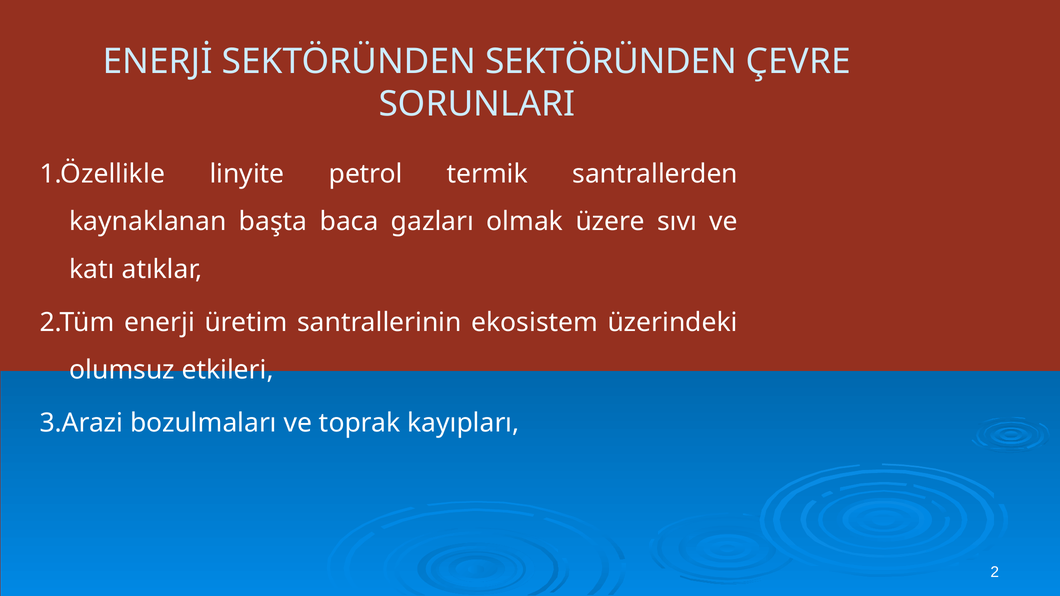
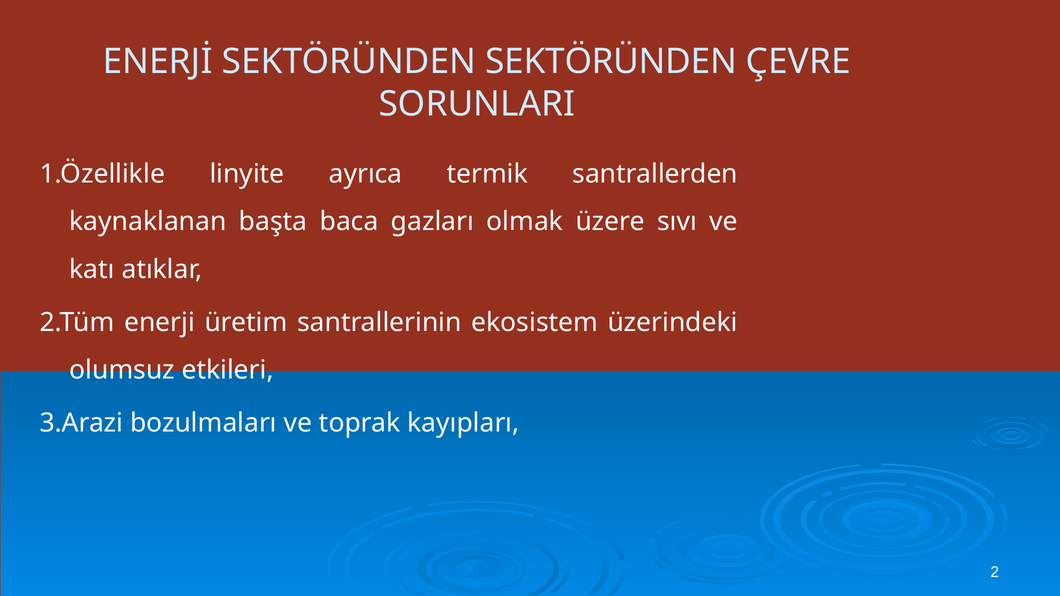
petrol: petrol -> ayrıca (366, 174)
